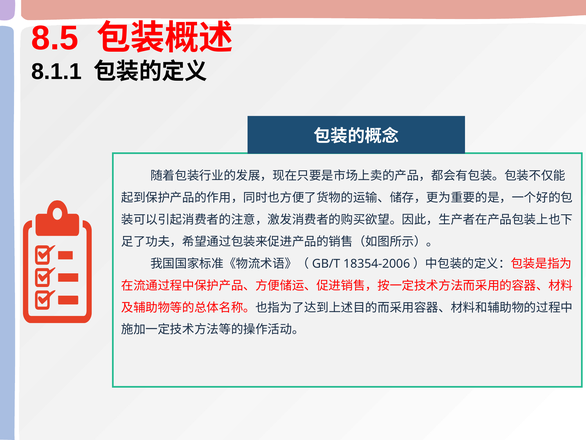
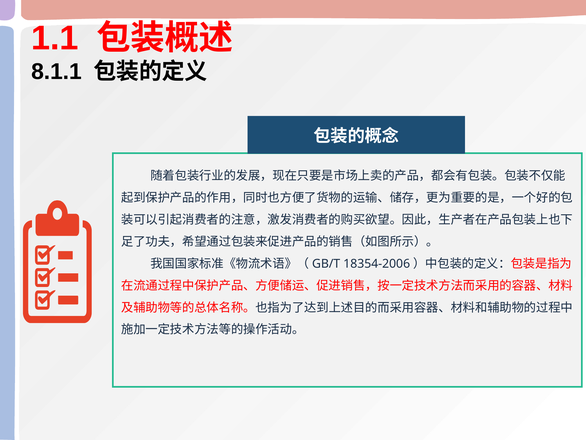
8.5: 8.5 -> 1.1 (55, 38)
